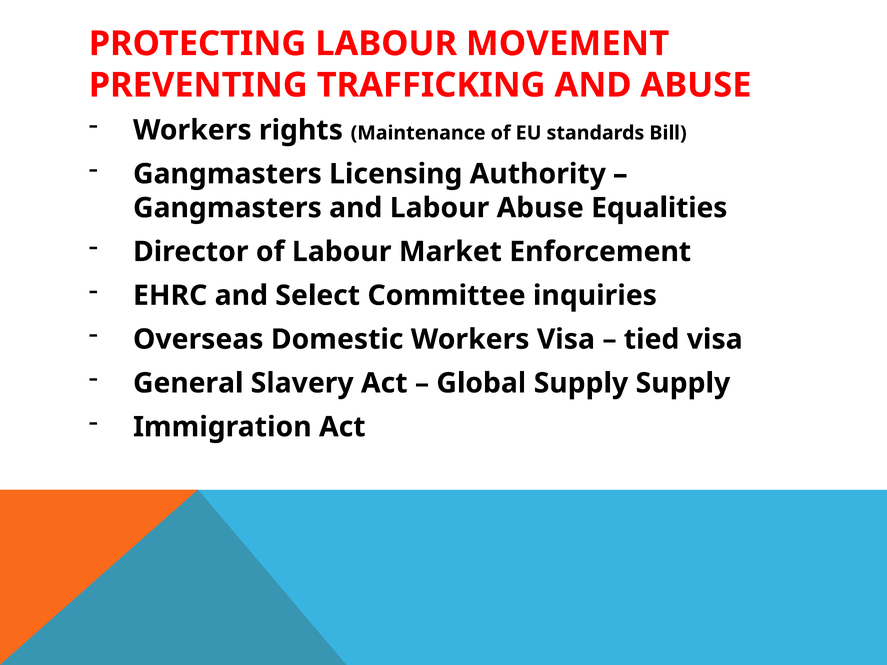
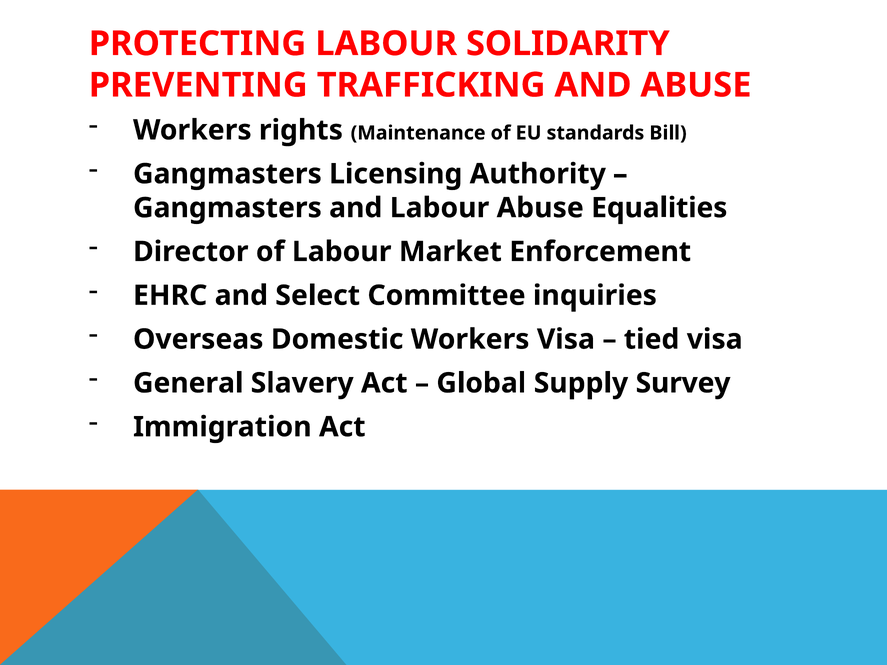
MOVEMENT: MOVEMENT -> SOLIDARITY (568, 44)
Supply Supply: Supply -> Survey (683, 383)
